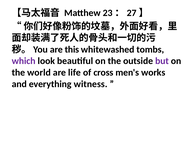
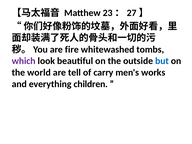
this: this -> fire (72, 49)
but colour: purple -> blue (162, 61)
life: life -> tell (74, 72)
cross: cross -> carry (103, 72)
witness: witness -> children (91, 84)
